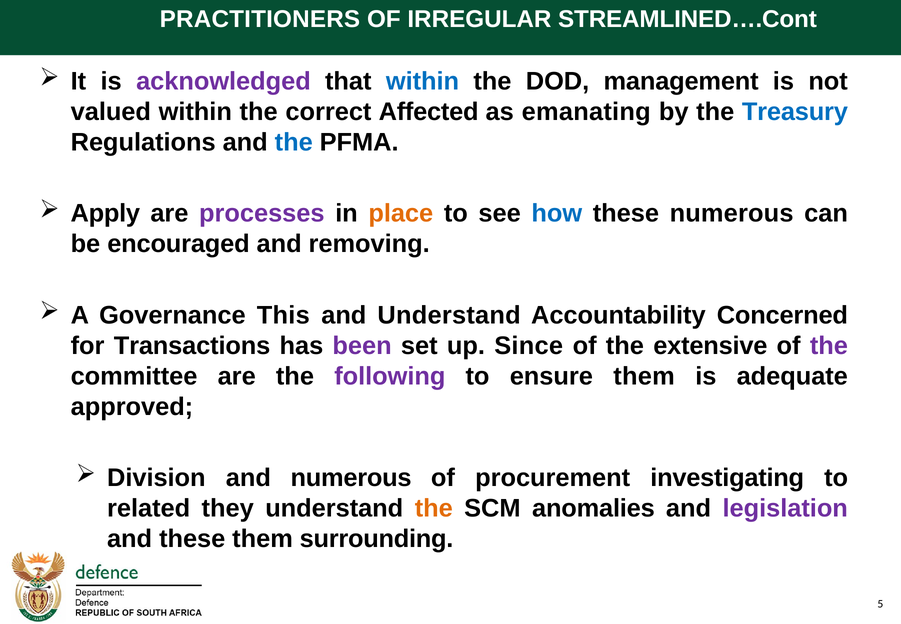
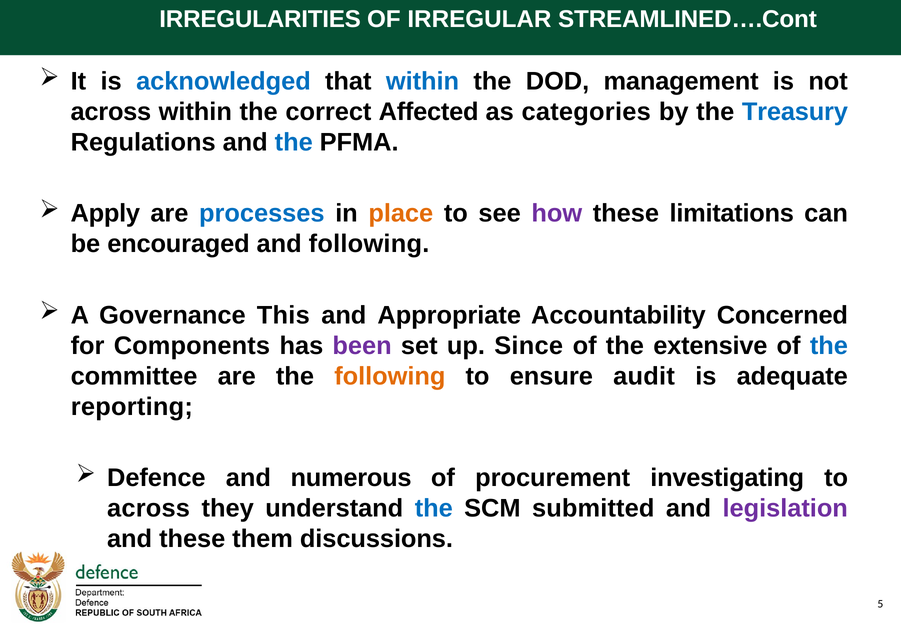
PRACTITIONERS: PRACTITIONERS -> IRREGULARITIES (260, 19)
acknowledged colour: purple -> blue (223, 81)
valued: valued -> across (111, 112)
emanating: emanating -> categories (586, 112)
processes colour: purple -> blue (262, 214)
how colour: blue -> purple (557, 214)
these numerous: numerous -> limitations (732, 214)
and removing: removing -> following (369, 244)
and Understand: Understand -> Appropriate (449, 315)
Transactions: Transactions -> Components (192, 346)
the colour: purple -> blue (829, 346)
following colour: purple -> orange (390, 376)
ensure them: them -> audit (644, 376)
approved: approved -> reporting (132, 407)
Division: Division -> Defence (156, 478)
related: related -> across (149, 508)
the colour: orange -> blue (434, 508)
anomalies: anomalies -> submitted (593, 508)
surrounding: surrounding -> discussions (376, 539)
